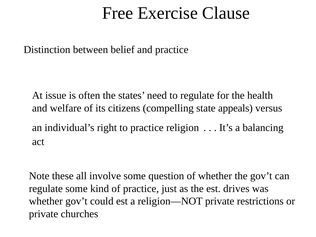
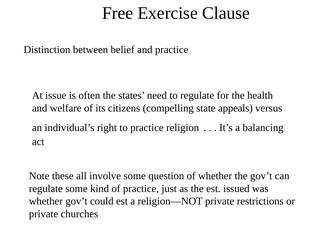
drives: drives -> issued (236, 189)
